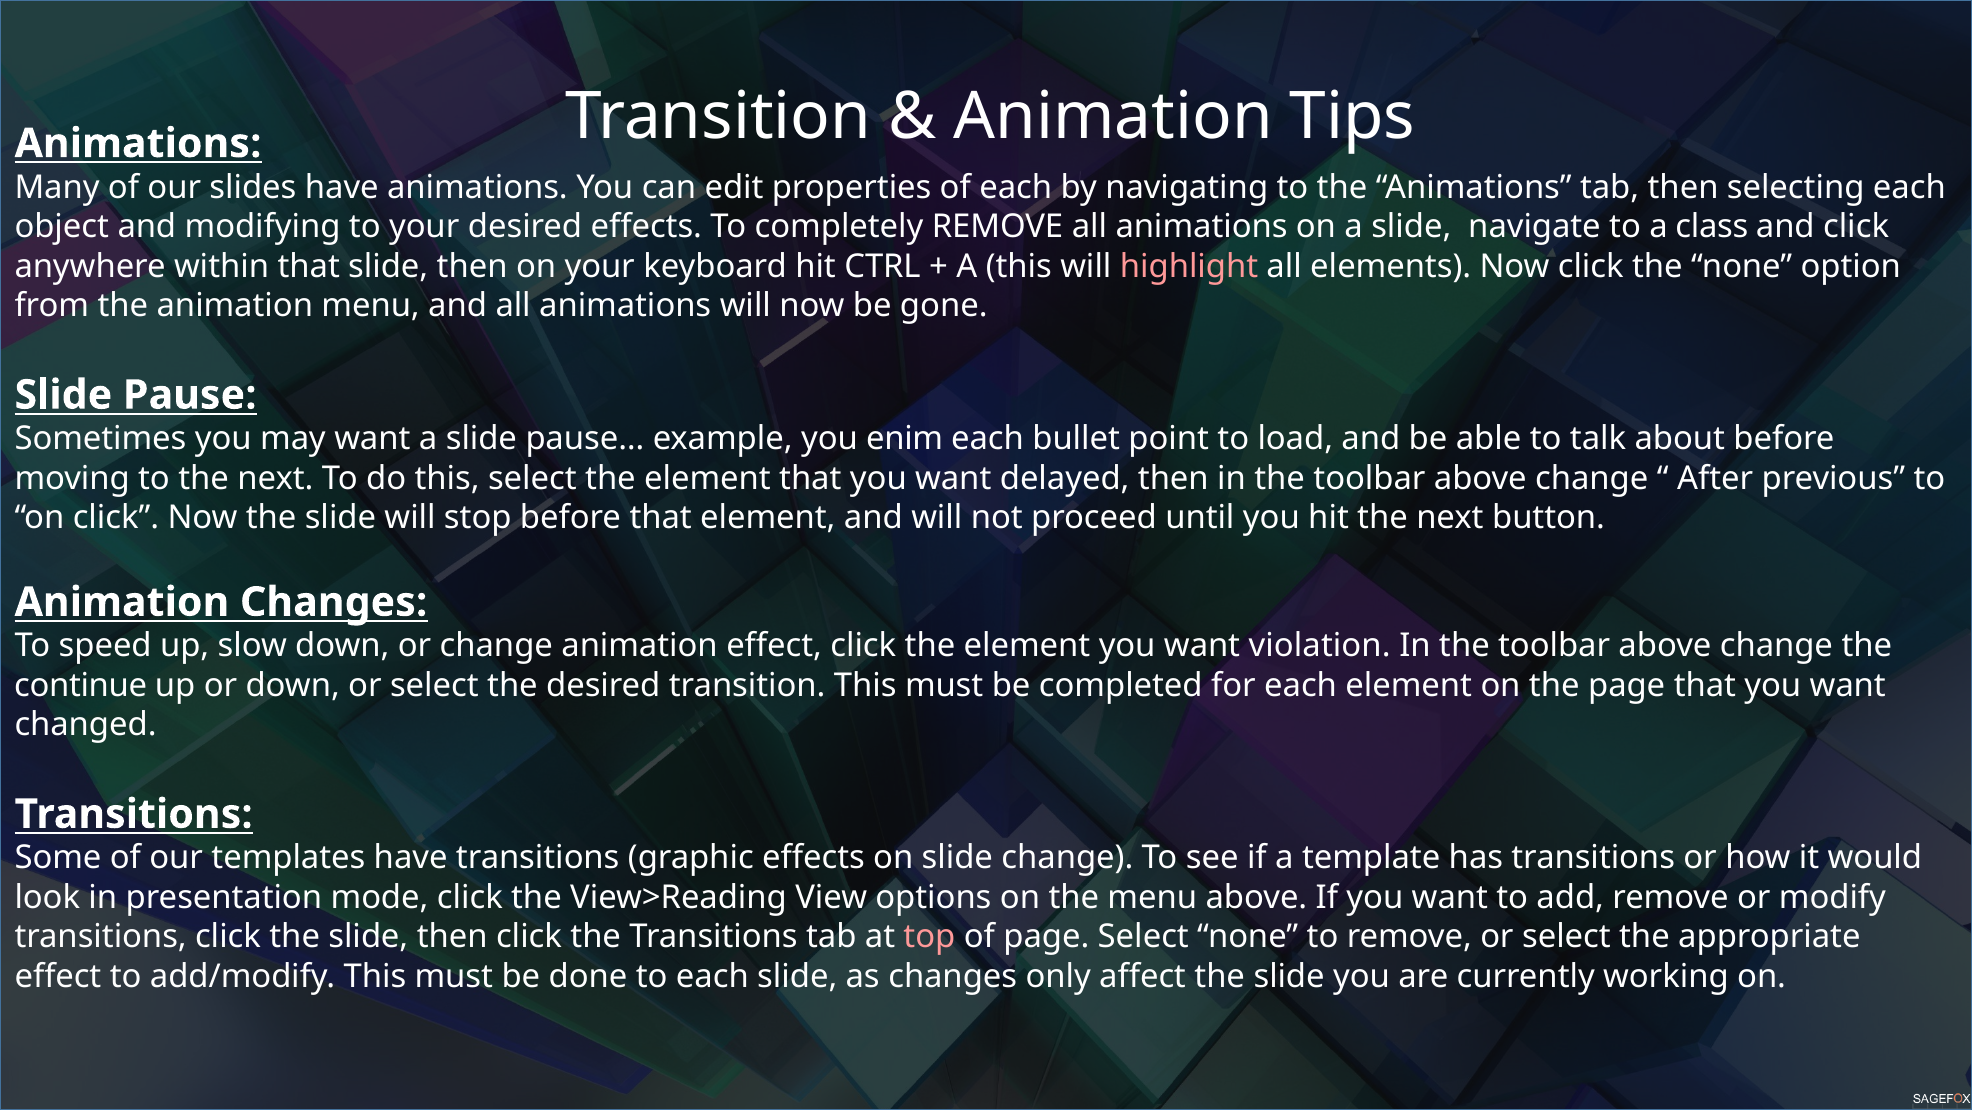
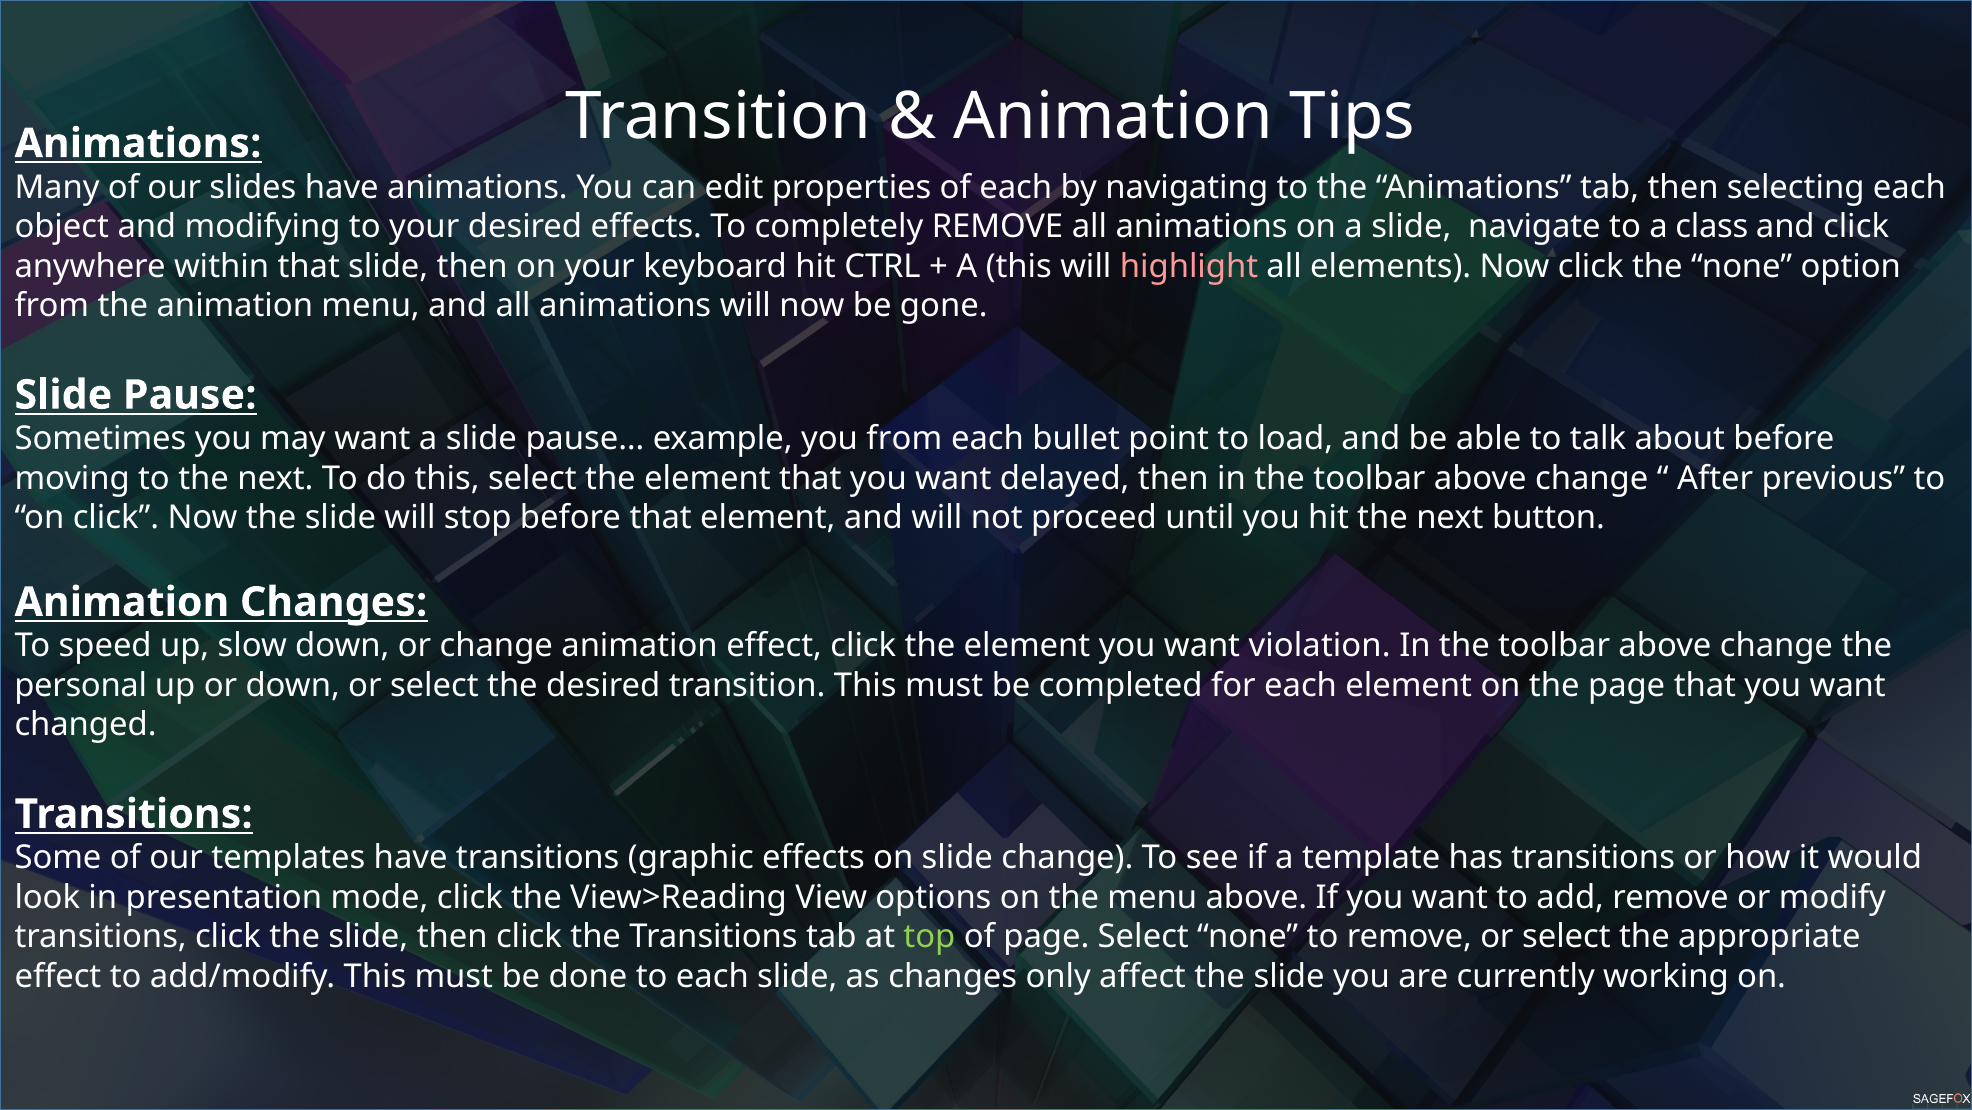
you enim: enim -> from (904, 439)
continue: continue -> personal (81, 685)
top colour: pink -> light green (929, 936)
